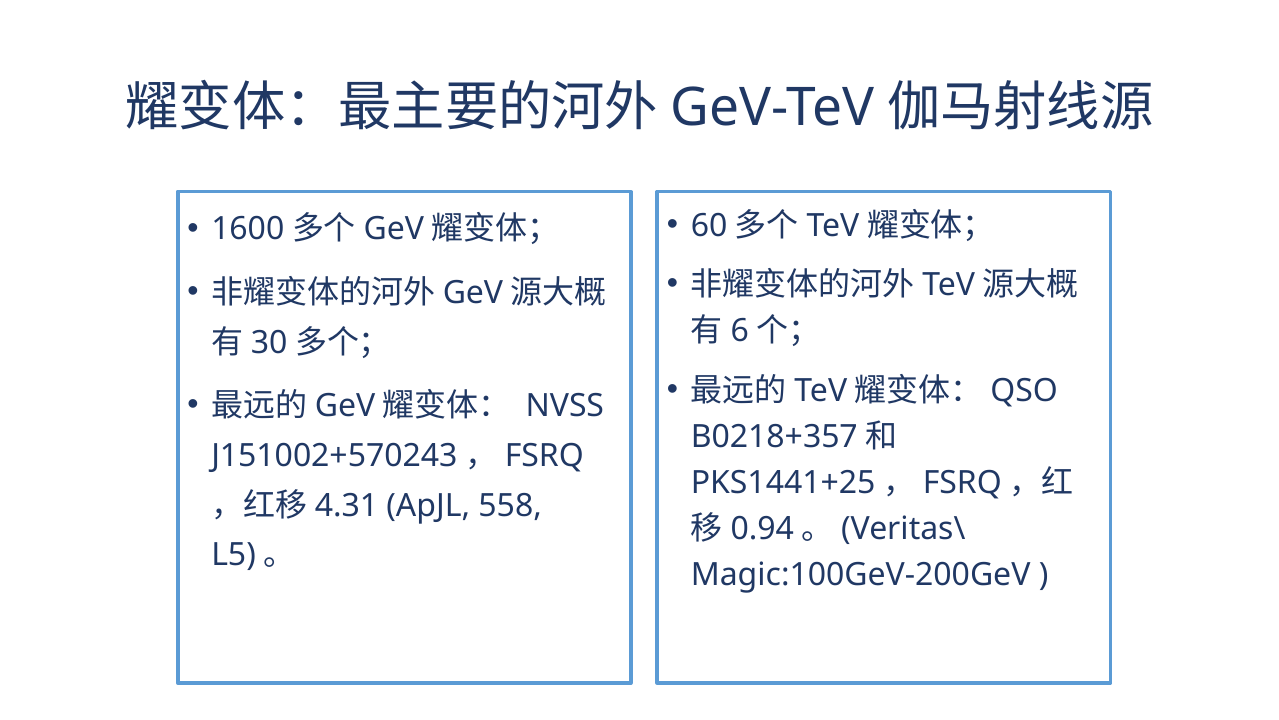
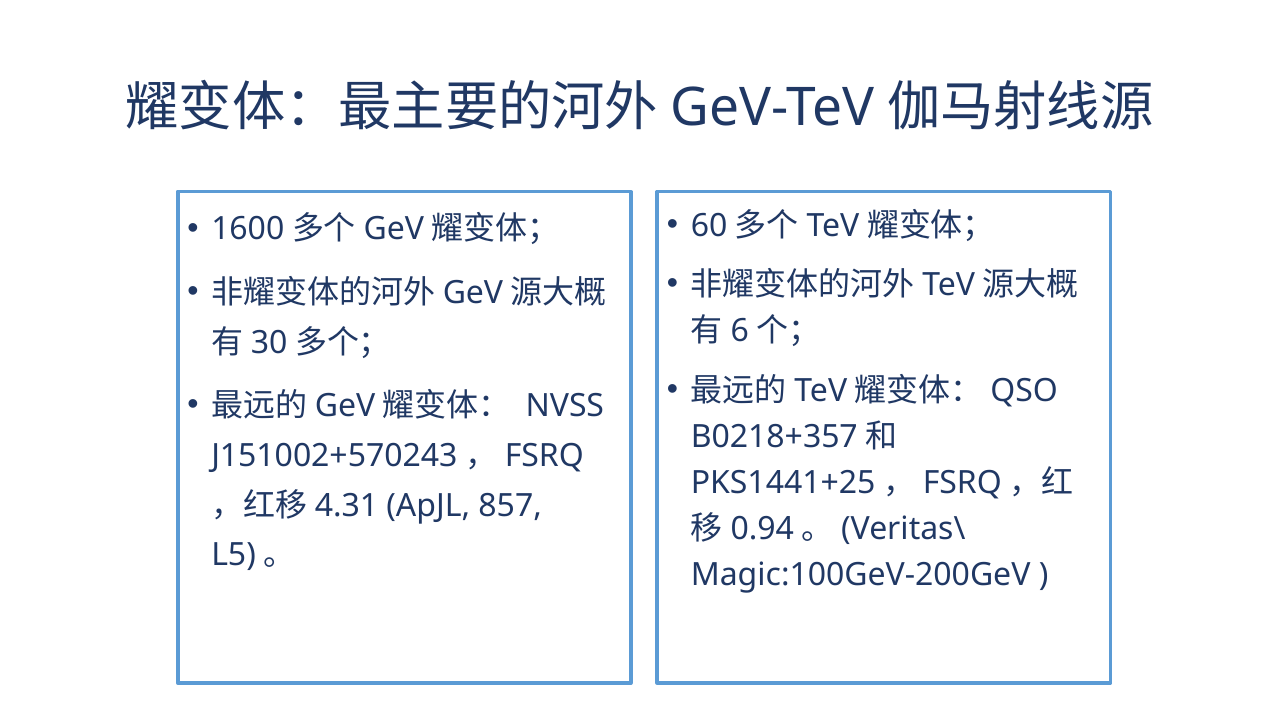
558: 558 -> 857 (510, 505)
